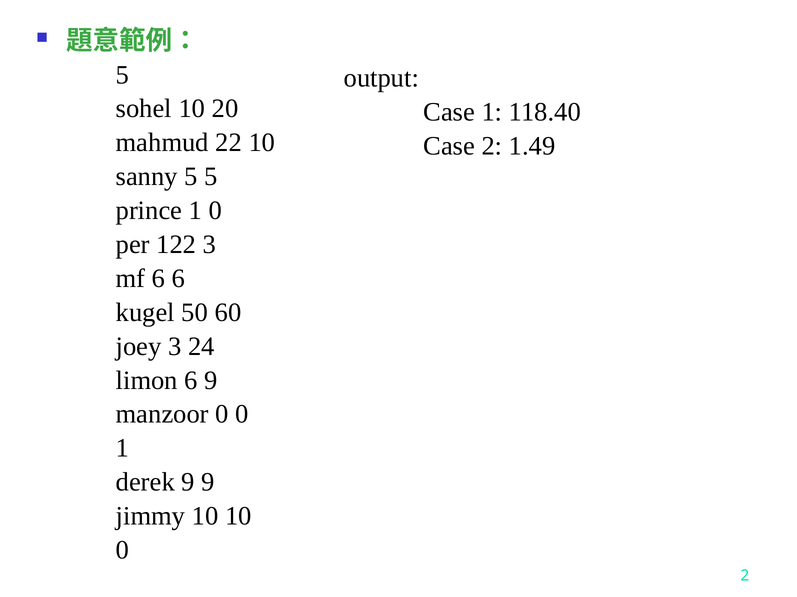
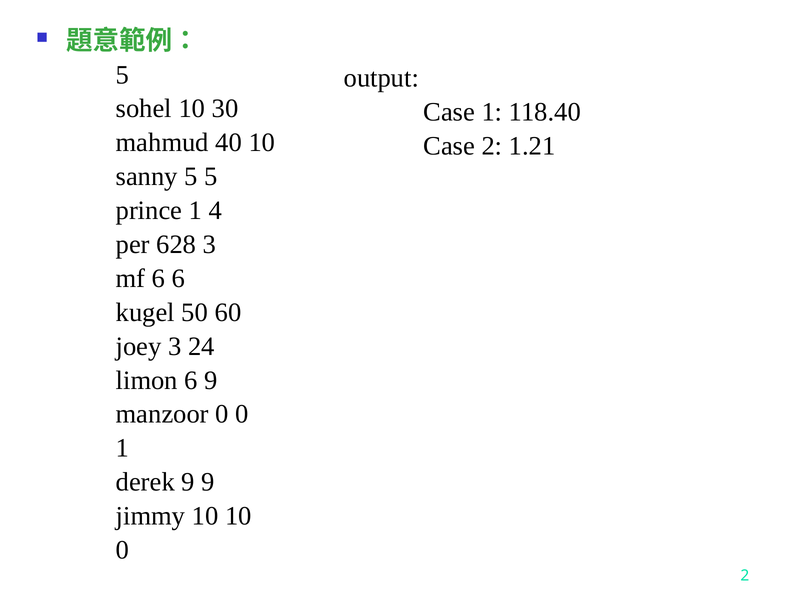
20: 20 -> 30 (225, 109)
22: 22 -> 40 (229, 143)
1.49: 1.49 -> 1.21 (532, 146)
1 0: 0 -> 4 (215, 211)
122: 122 -> 628 (176, 245)
